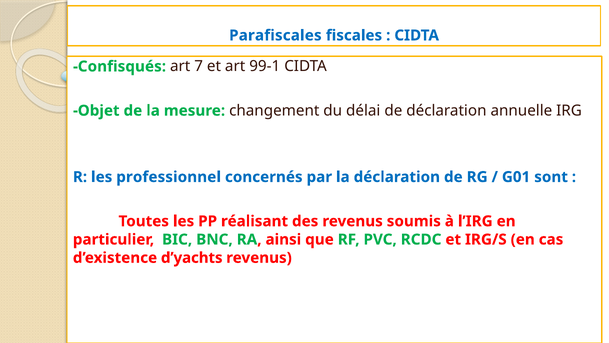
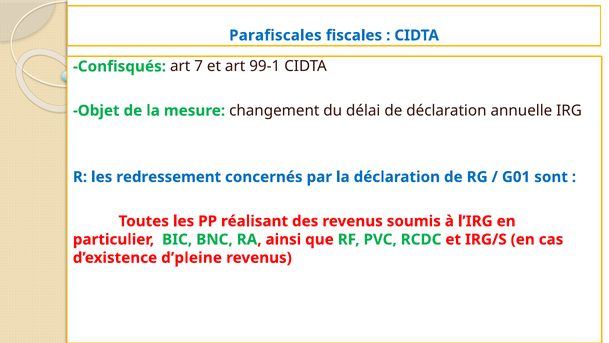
professionnel: professionnel -> redressement (169, 177)
d’yachts: d’yachts -> d’pleine (192, 257)
